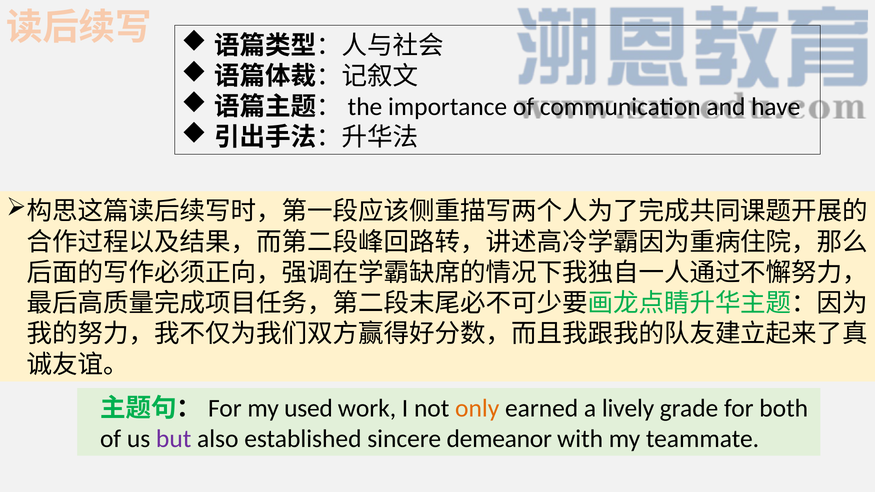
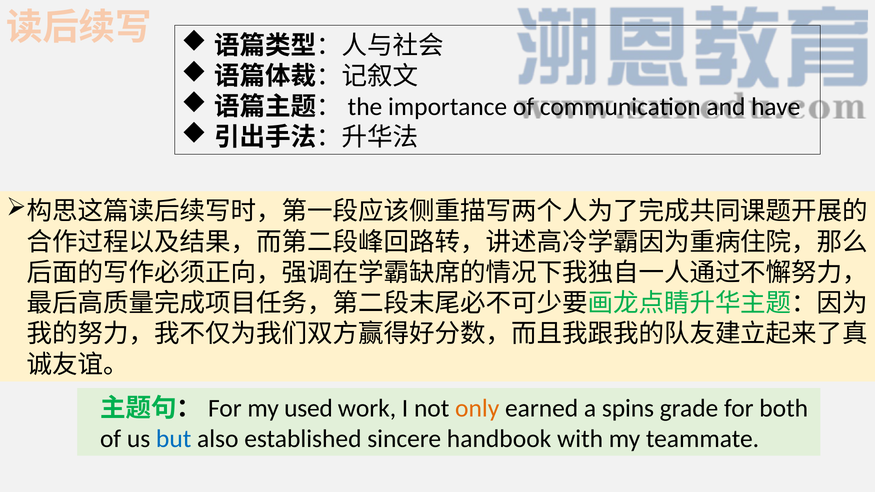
lively: lively -> spins (628, 408)
but colour: purple -> blue (174, 439)
demeanor: demeanor -> handbook (499, 439)
